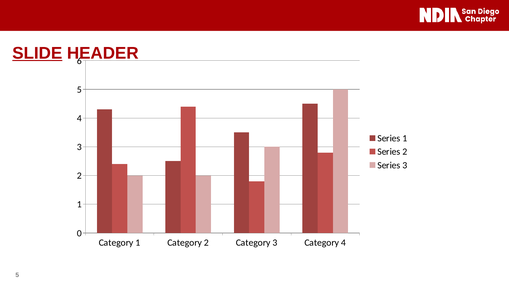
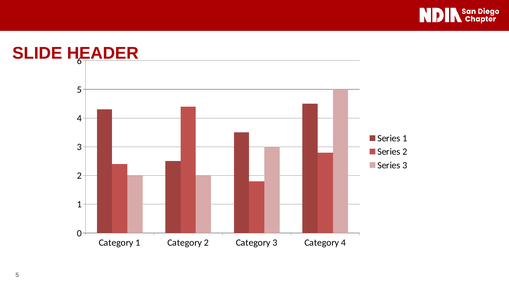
SLIDE underline: present -> none (37, 53)
